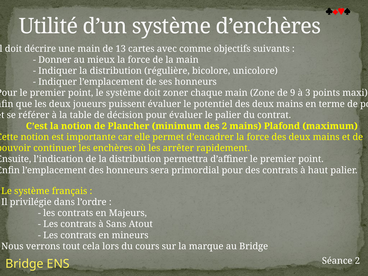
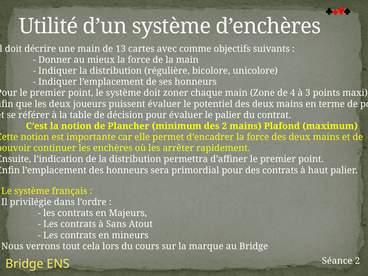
9: 9 -> 4 (293, 93)
